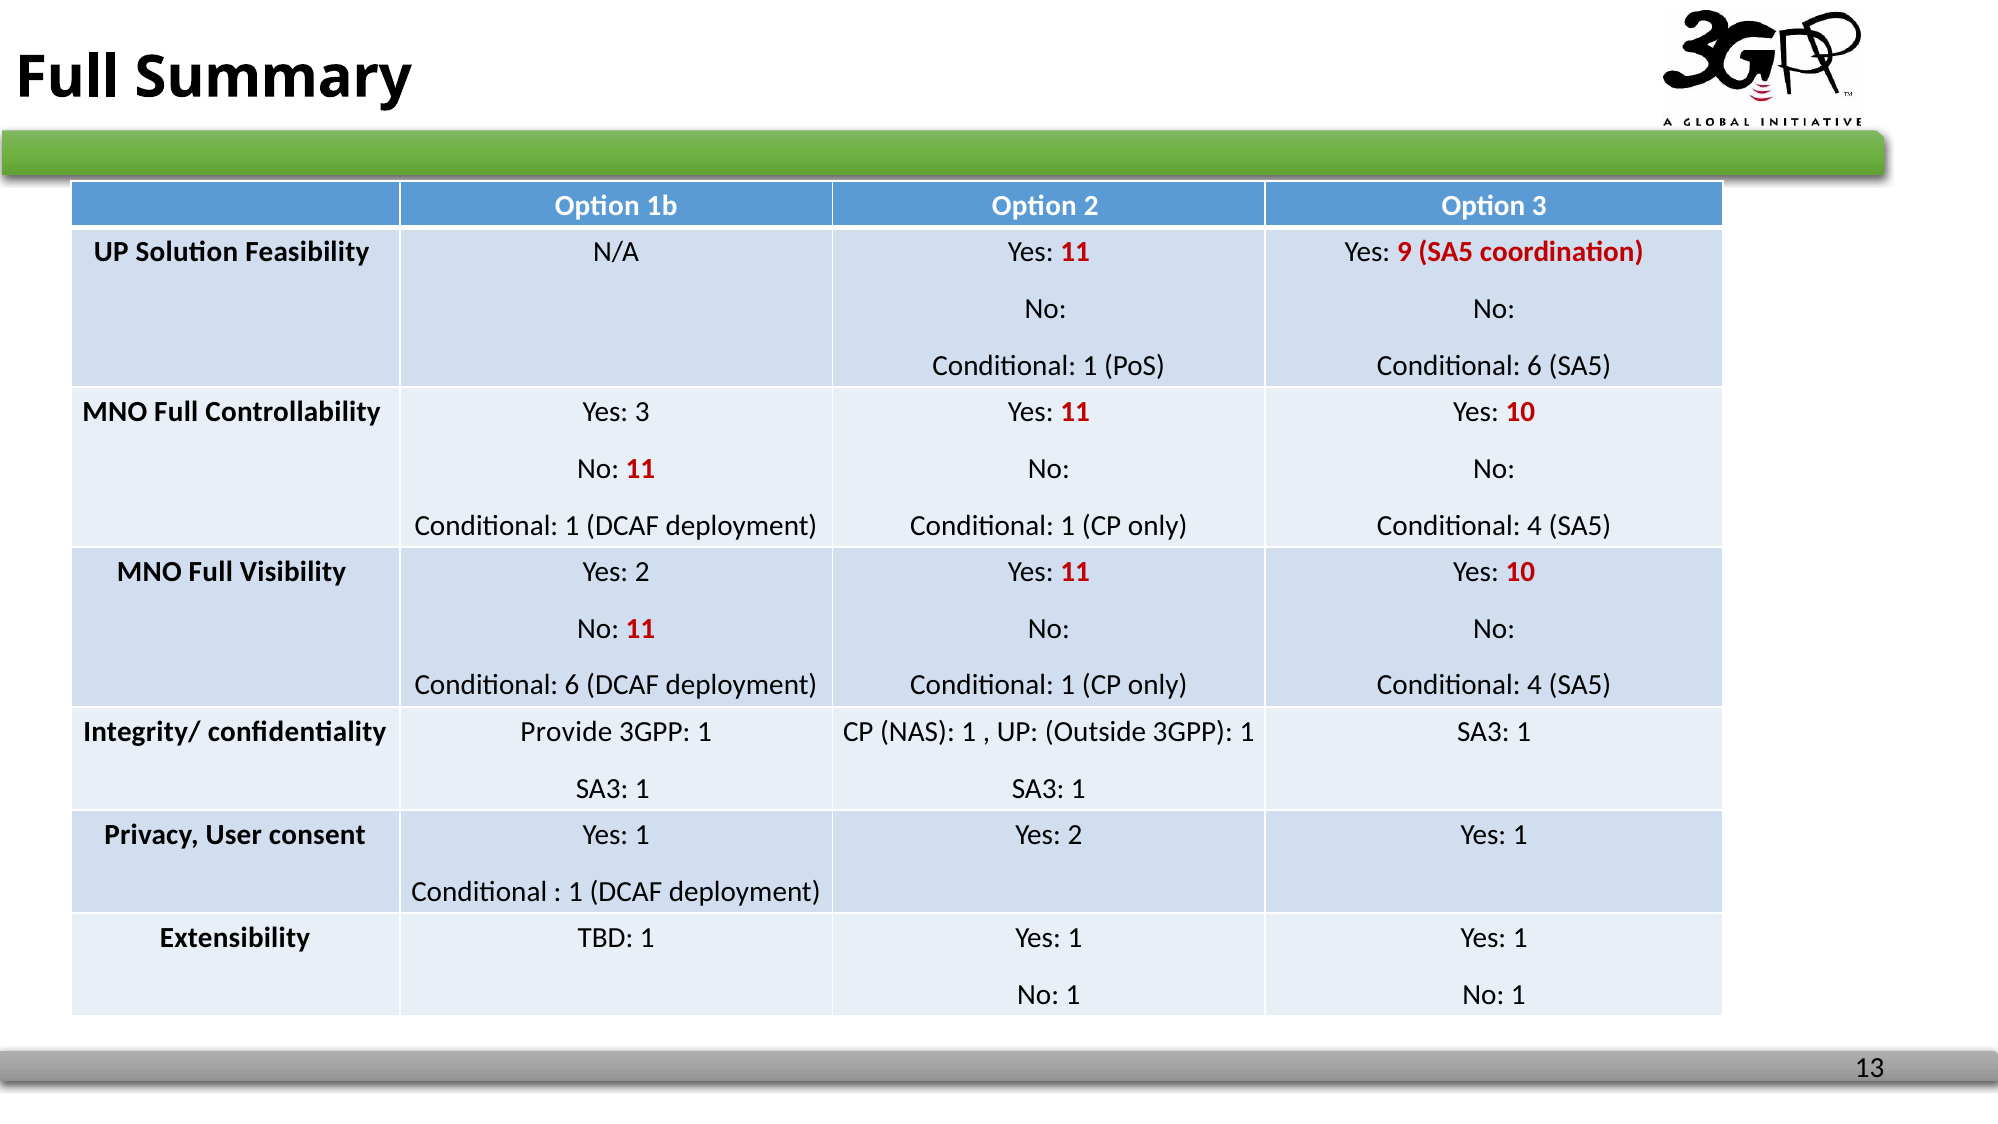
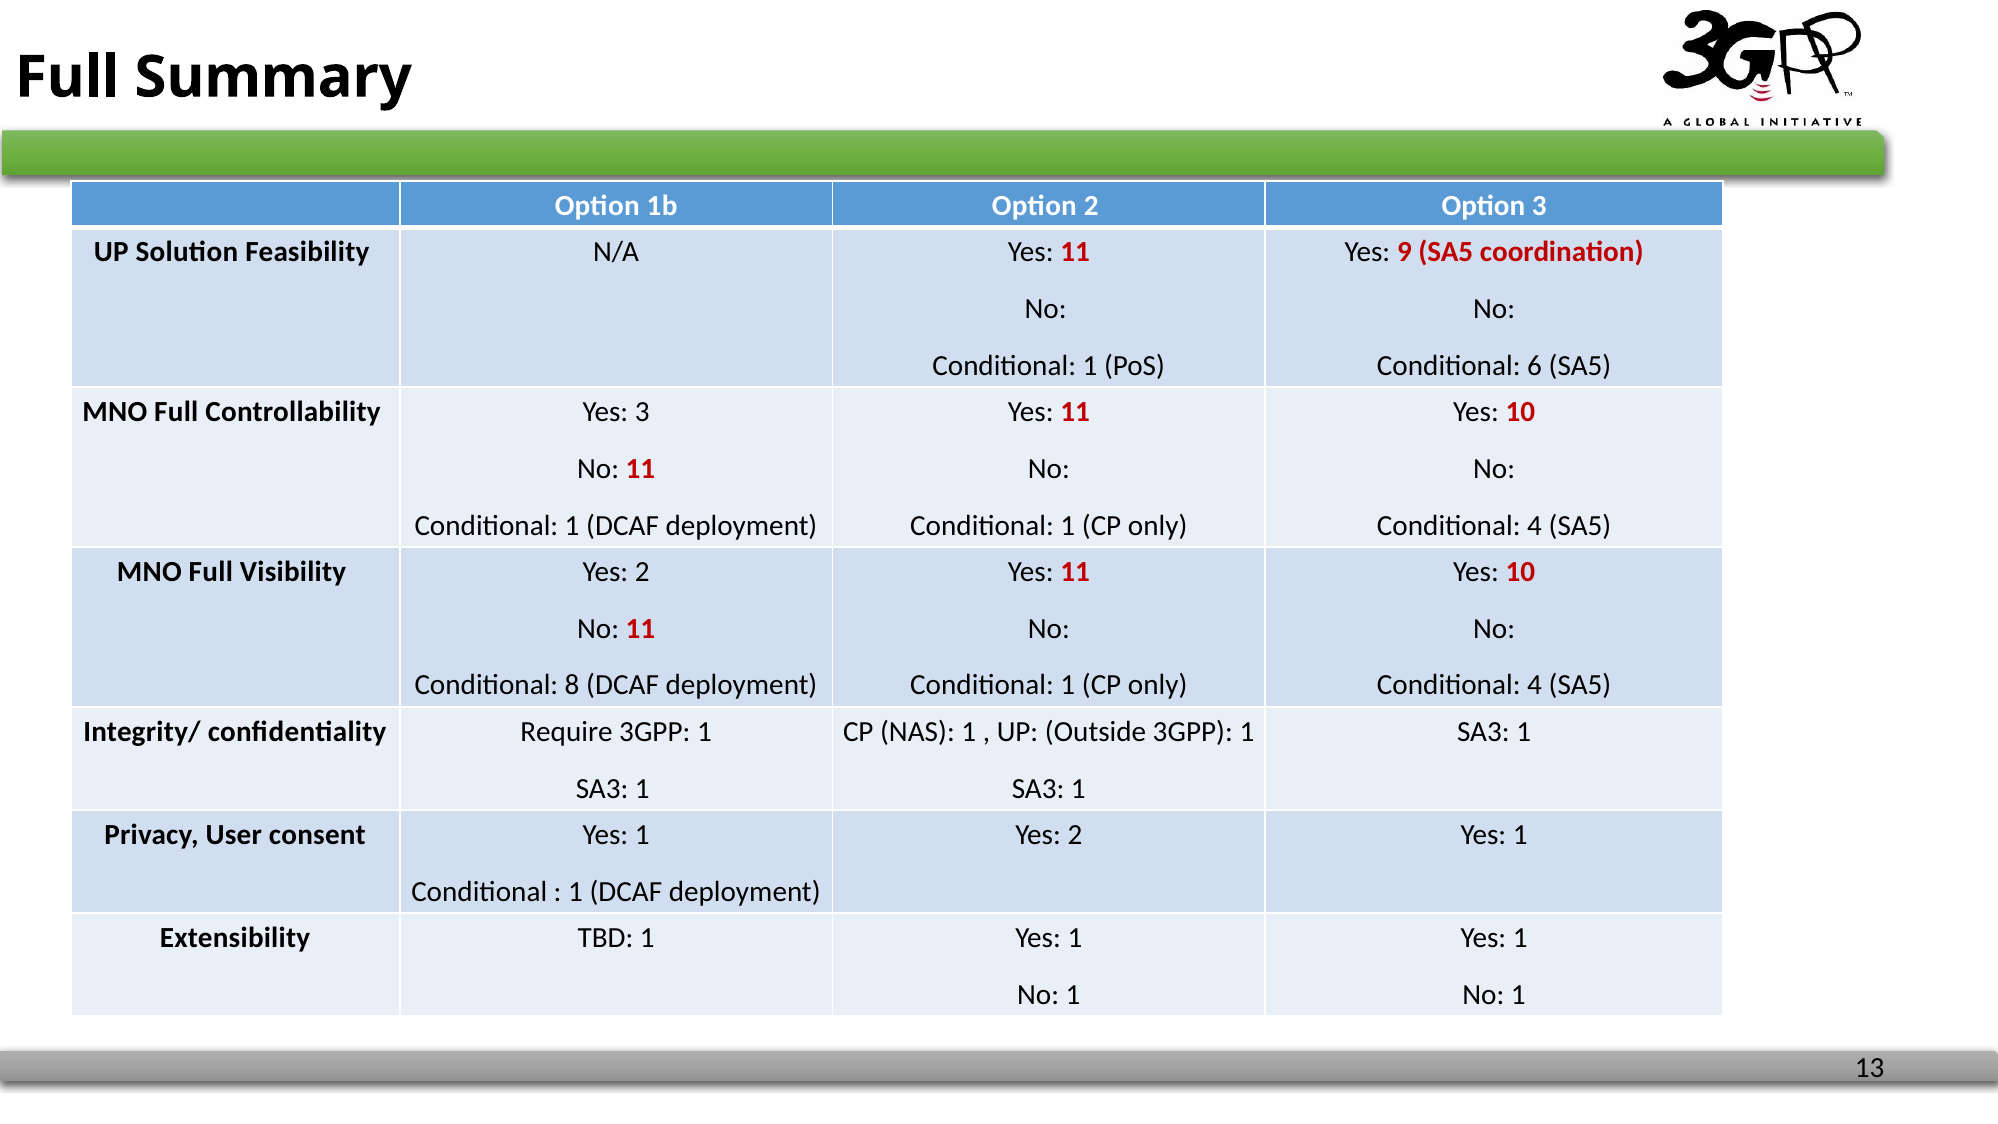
6: 6 -> 8 (572, 685)
Provide: Provide -> Require (567, 732)
